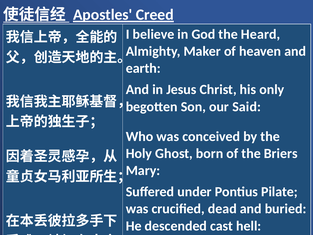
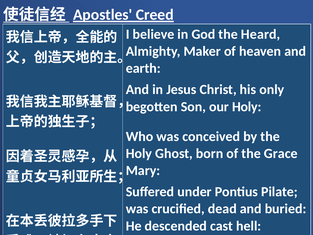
our Said: Said -> Holy (247, 107)
Briers: Briers -> Grace (281, 153)
